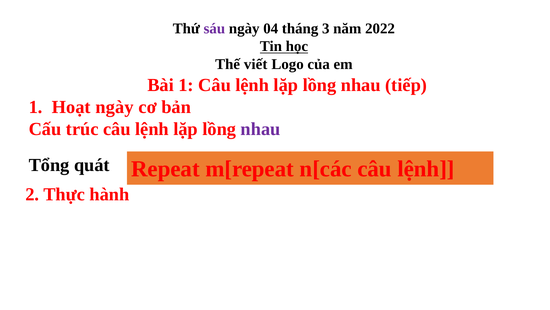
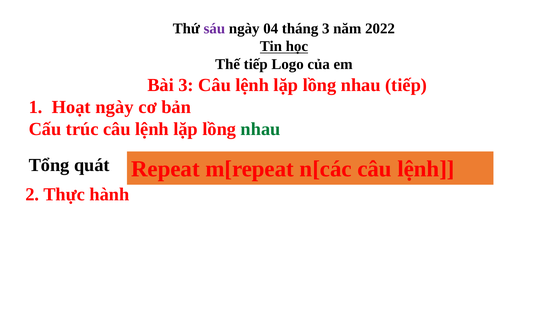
Thế viết: viết -> tiếp (256, 64)
Bài 1: 1 -> 3 (186, 85)
nhau colour: purple -> green (261, 129)
